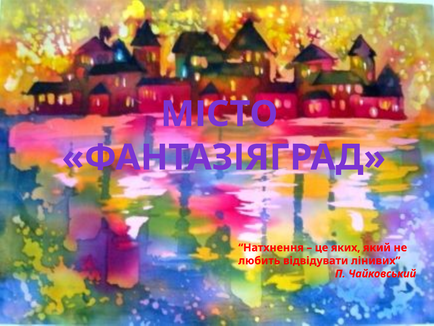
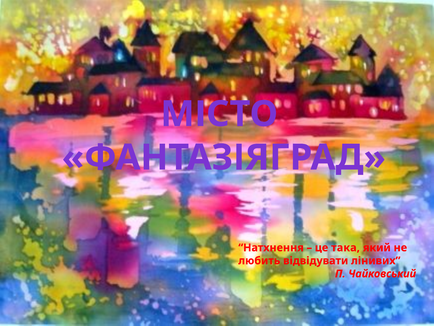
яких: яких -> така (346, 247)
